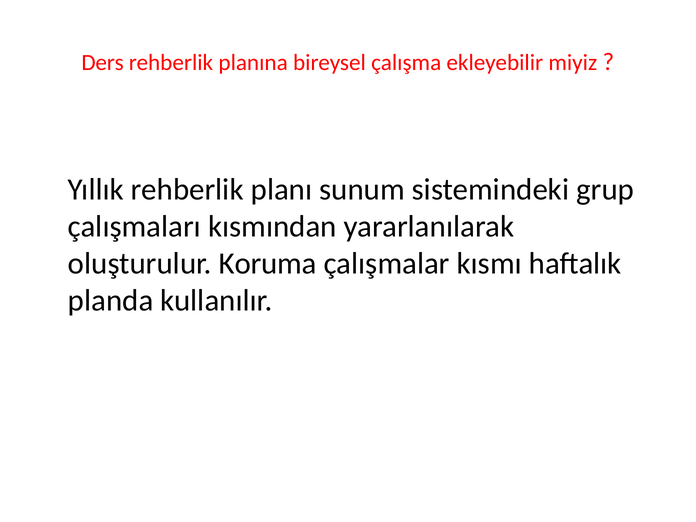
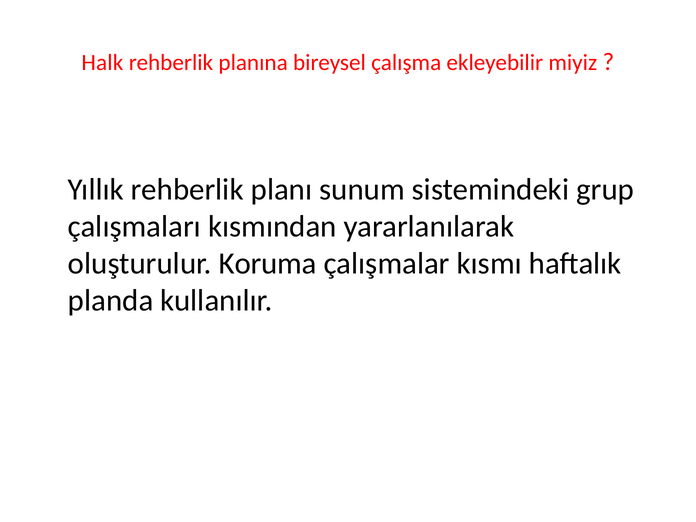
Ders: Ders -> Halk (102, 63)
